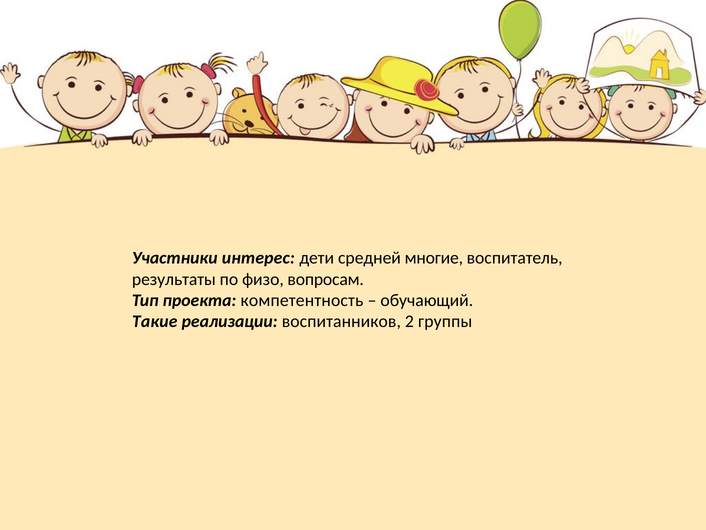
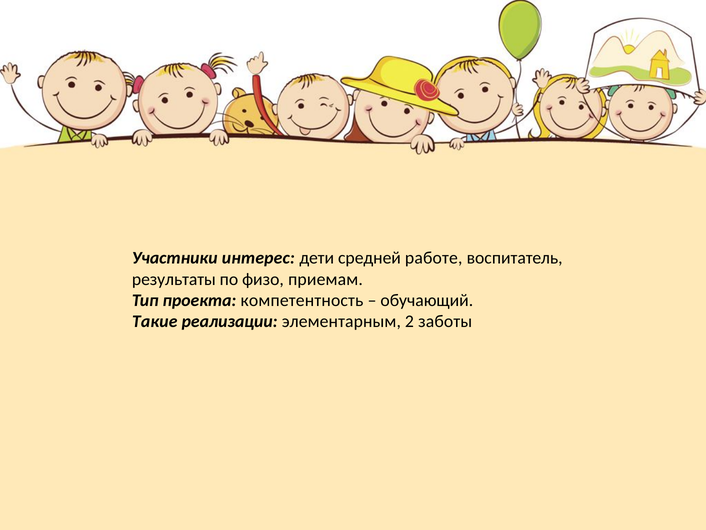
многие: многие -> работе (434, 258)
вопросам: вопросам -> приемам (326, 279)
воспитанников: воспитанников -> элементарным (341, 321)
группы: группы -> заботы (445, 321)
